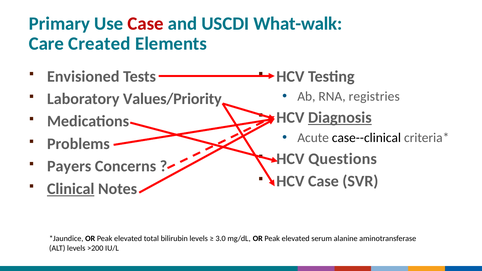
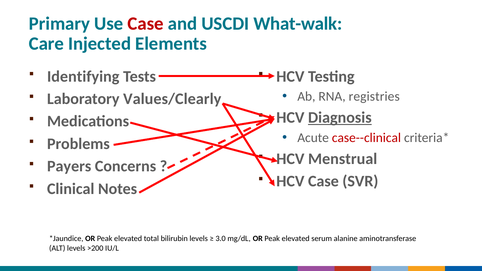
Created: Created -> Injected (100, 44)
Envisioned: Envisioned -> Identifying (83, 76)
Values/Priority: Values/Priority -> Values/Clearly (172, 99)
case--clinical colour: black -> red (366, 138)
Questions: Questions -> Menstrual (343, 159)
Clinical underline: present -> none (71, 189)
